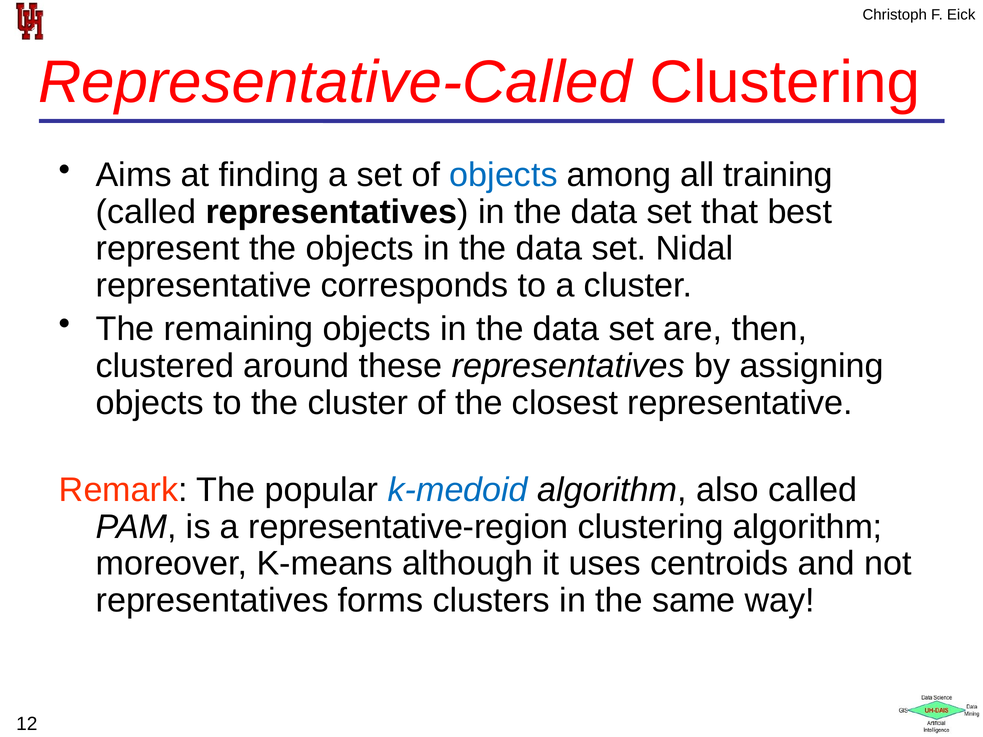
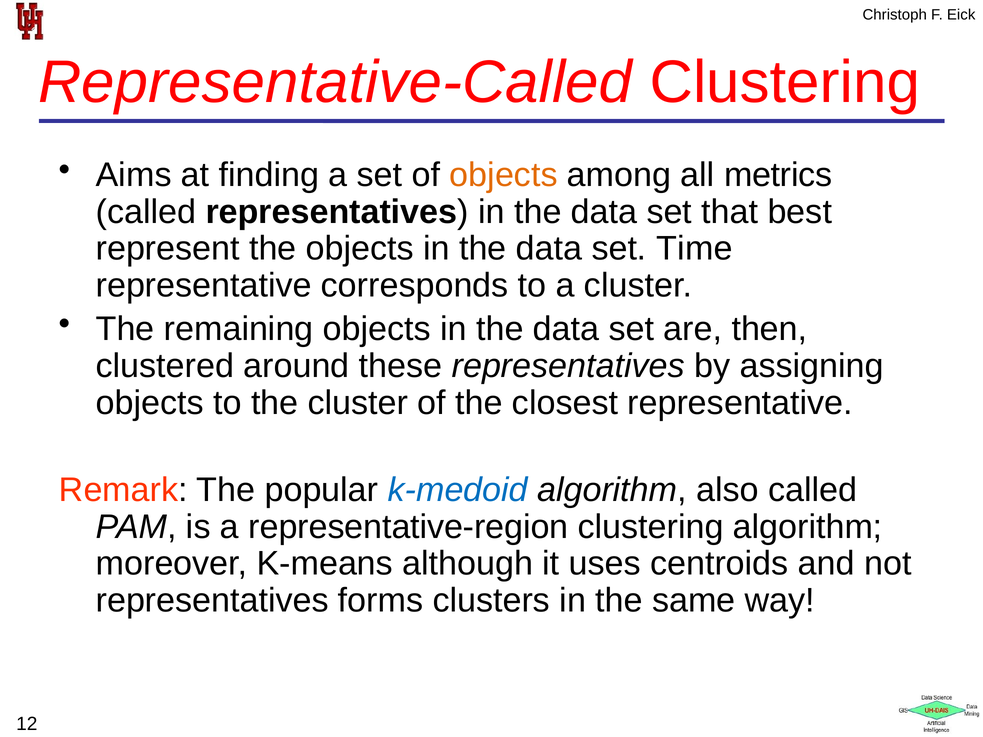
objects colour: blue -> orange (504, 175)
training: training -> metrics (778, 175)
Nidal: Nidal -> Time (694, 249)
